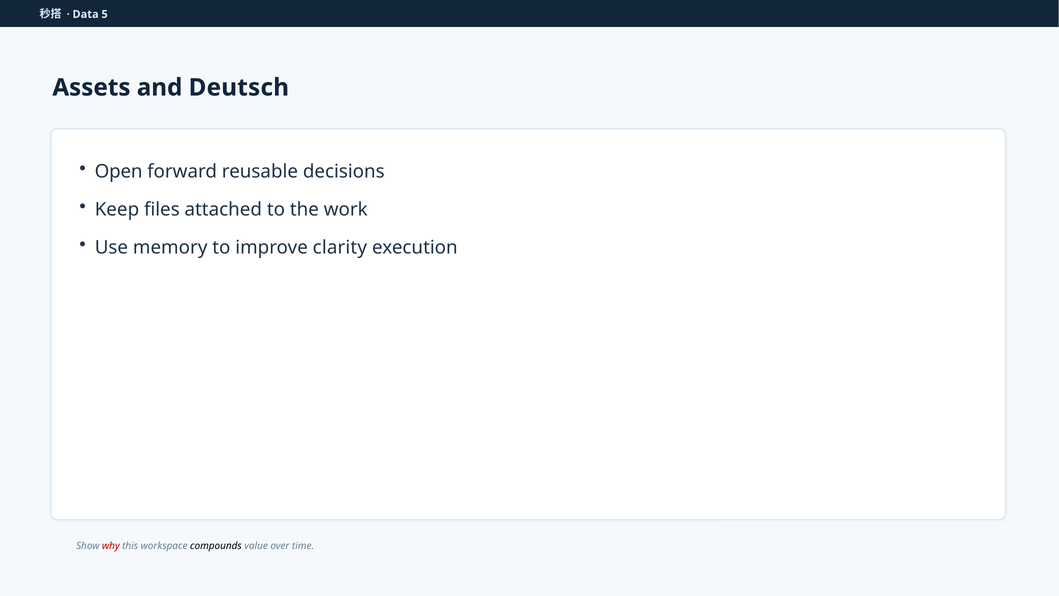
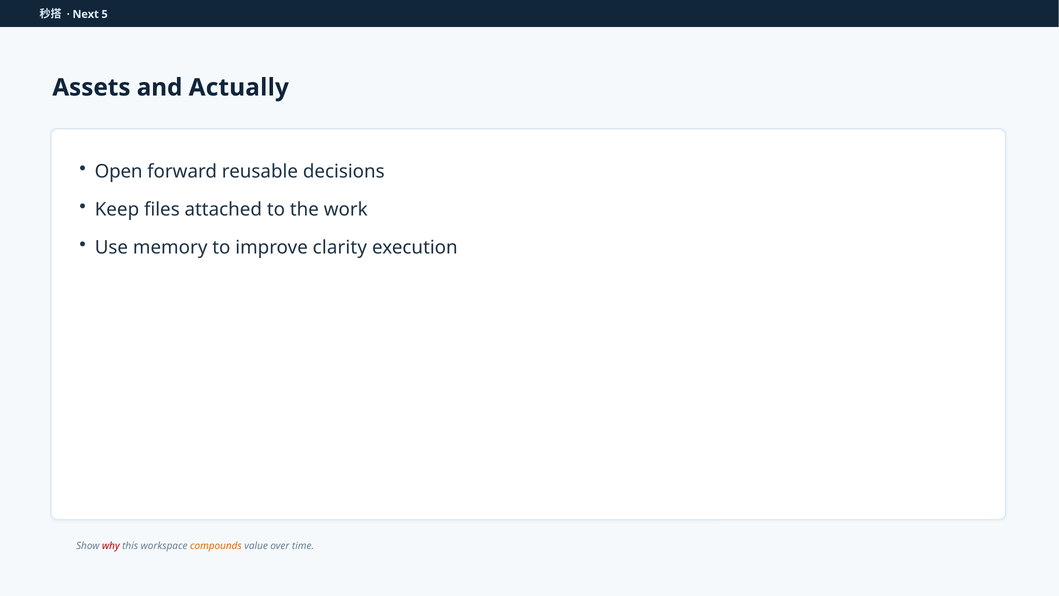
Data: Data -> Next (86, 14)
Deutsch: Deutsch -> Actually (239, 87)
compounds colour: black -> orange (216, 546)
